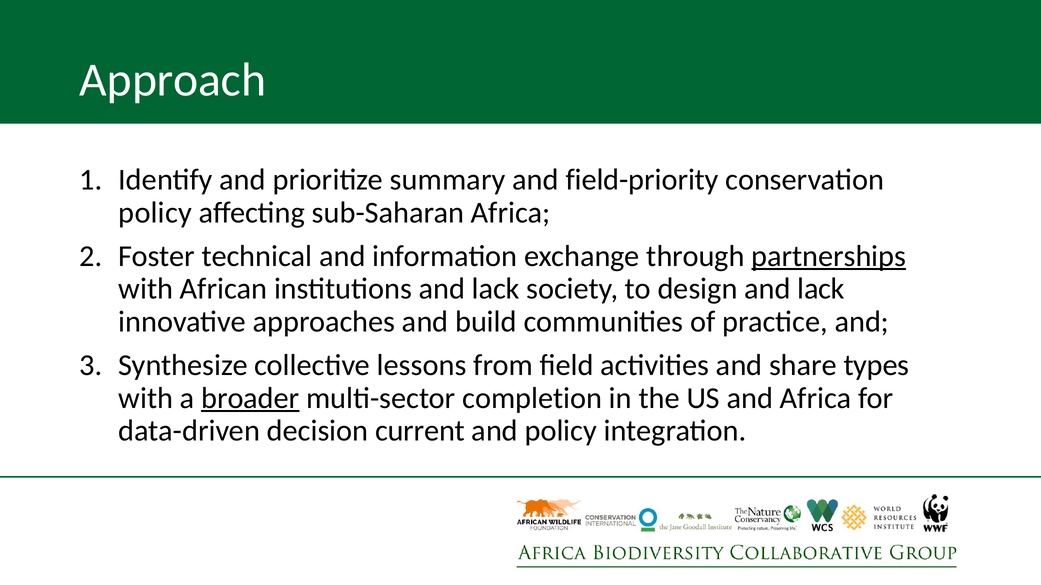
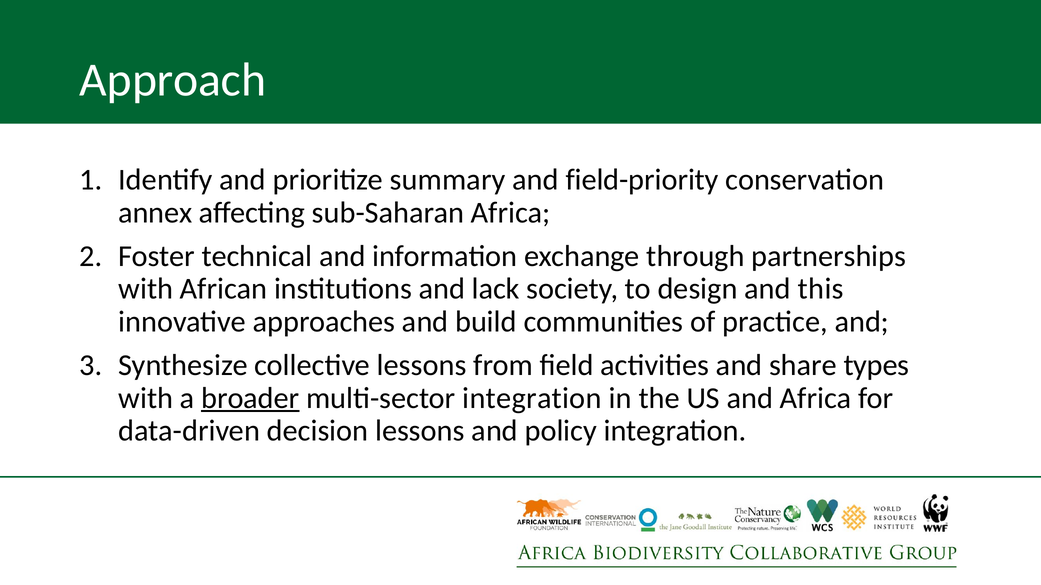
policy: policy -> annex (155, 213)
partnerships underline: present -> none (829, 256)
design and lack: lack -> this (821, 289)
multi-sector completion: completion -> integration (532, 398)
decision current: current -> lessons (420, 431)
